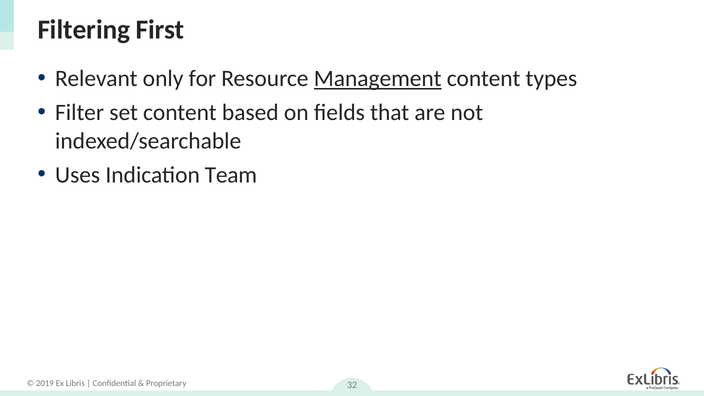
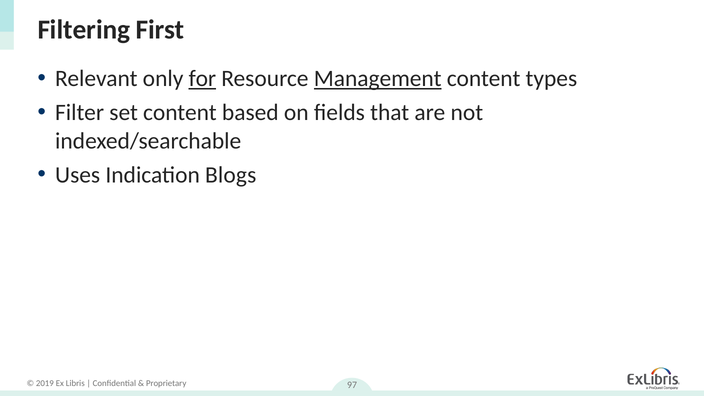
for underline: none -> present (202, 79)
Team: Team -> Blogs (231, 175)
32: 32 -> 97 (352, 385)
